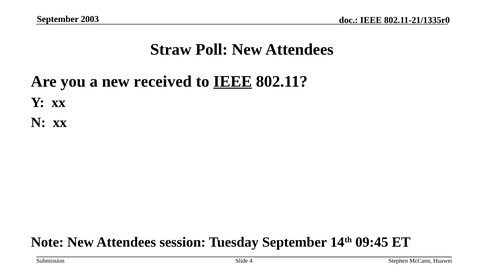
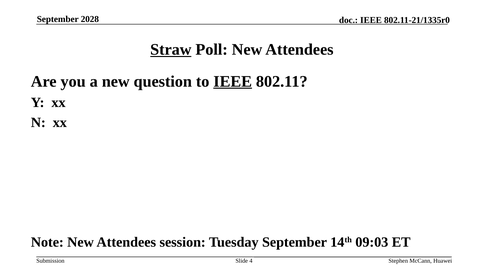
2003: 2003 -> 2028 (90, 19)
Straw underline: none -> present (171, 49)
received: received -> question (163, 81)
09:45: 09:45 -> 09:03 (372, 242)
